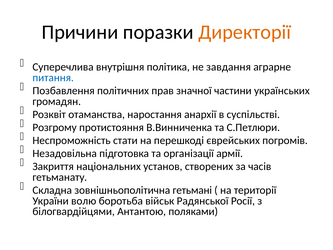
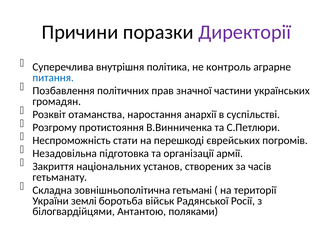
Директорії colour: orange -> purple (245, 32)
завдання: завдання -> контроль (229, 67)
волю: волю -> землі (84, 201)
